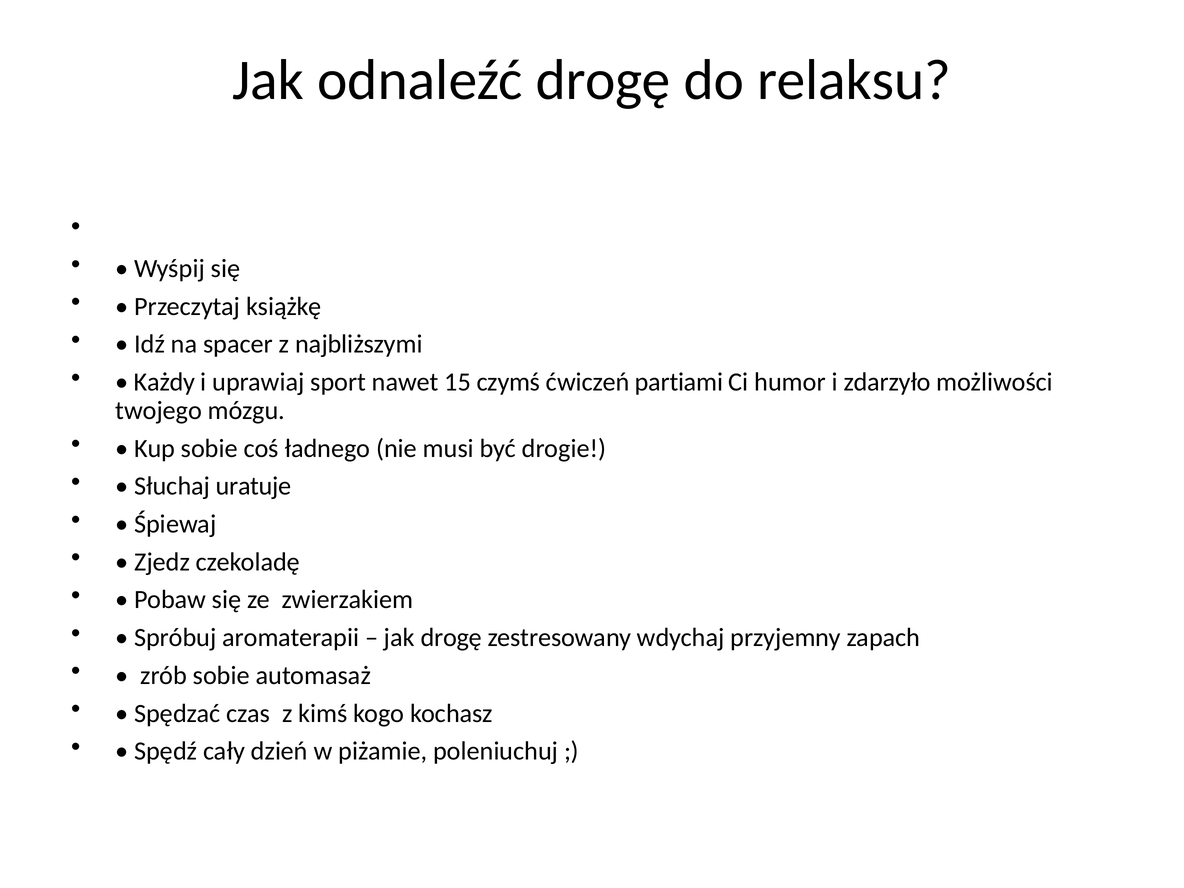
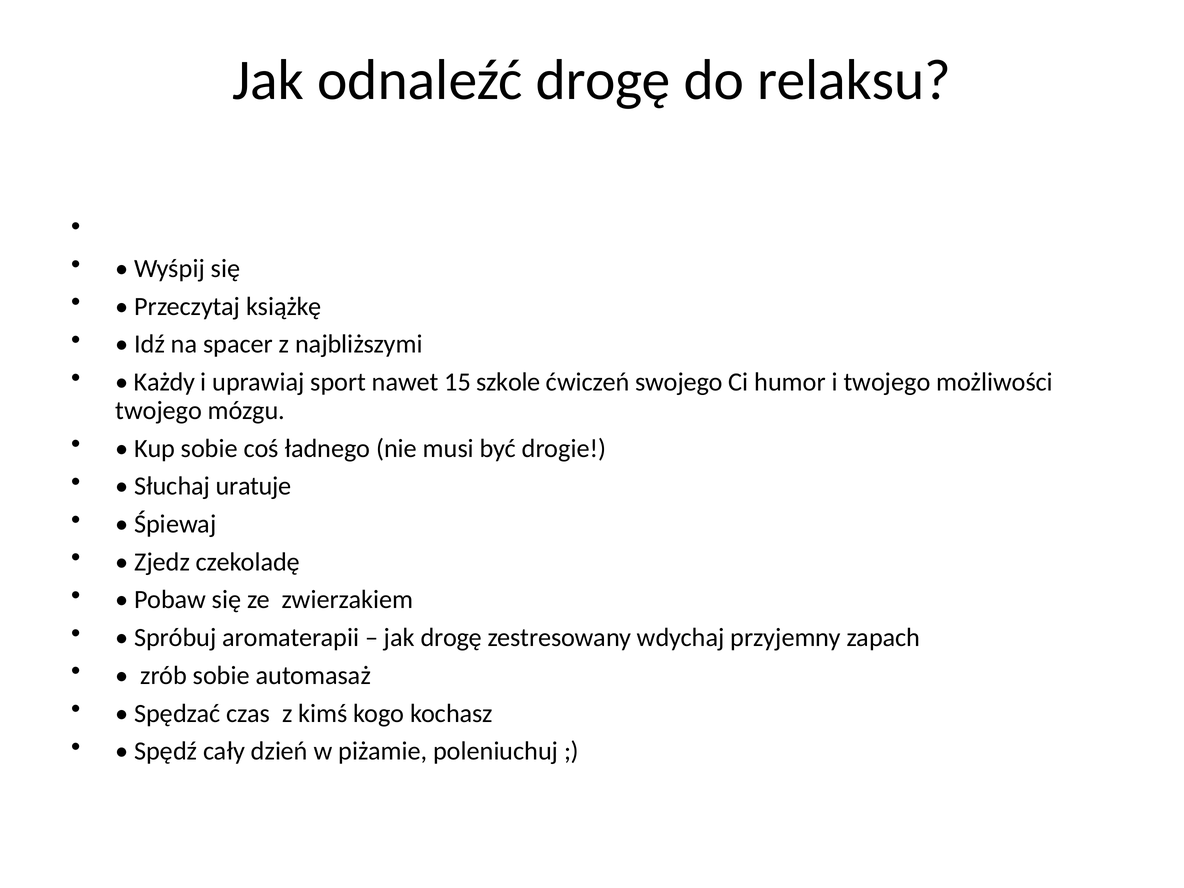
czymś: czymś -> szkole (508, 382)
partiami: partiami -> swojego (679, 382)
i zdarzyło: zdarzyło -> twojego (887, 382)
